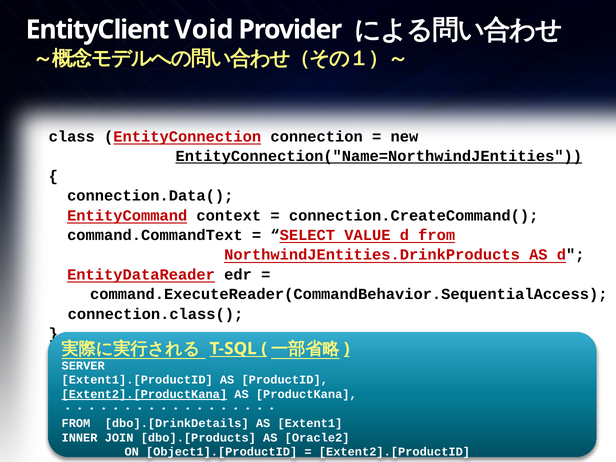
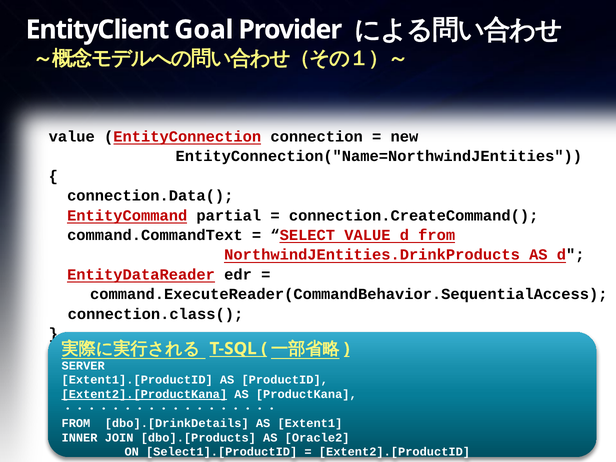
Void: Void -> Goal (204, 30)
class: class -> value (72, 137)
EntityConnection("Name=NorthwindJEntities underline: present -> none (379, 156)
context: context -> partial (229, 215)
Object1].[ProductID: Object1].[ProductID -> Select1].[ProductID (222, 452)
